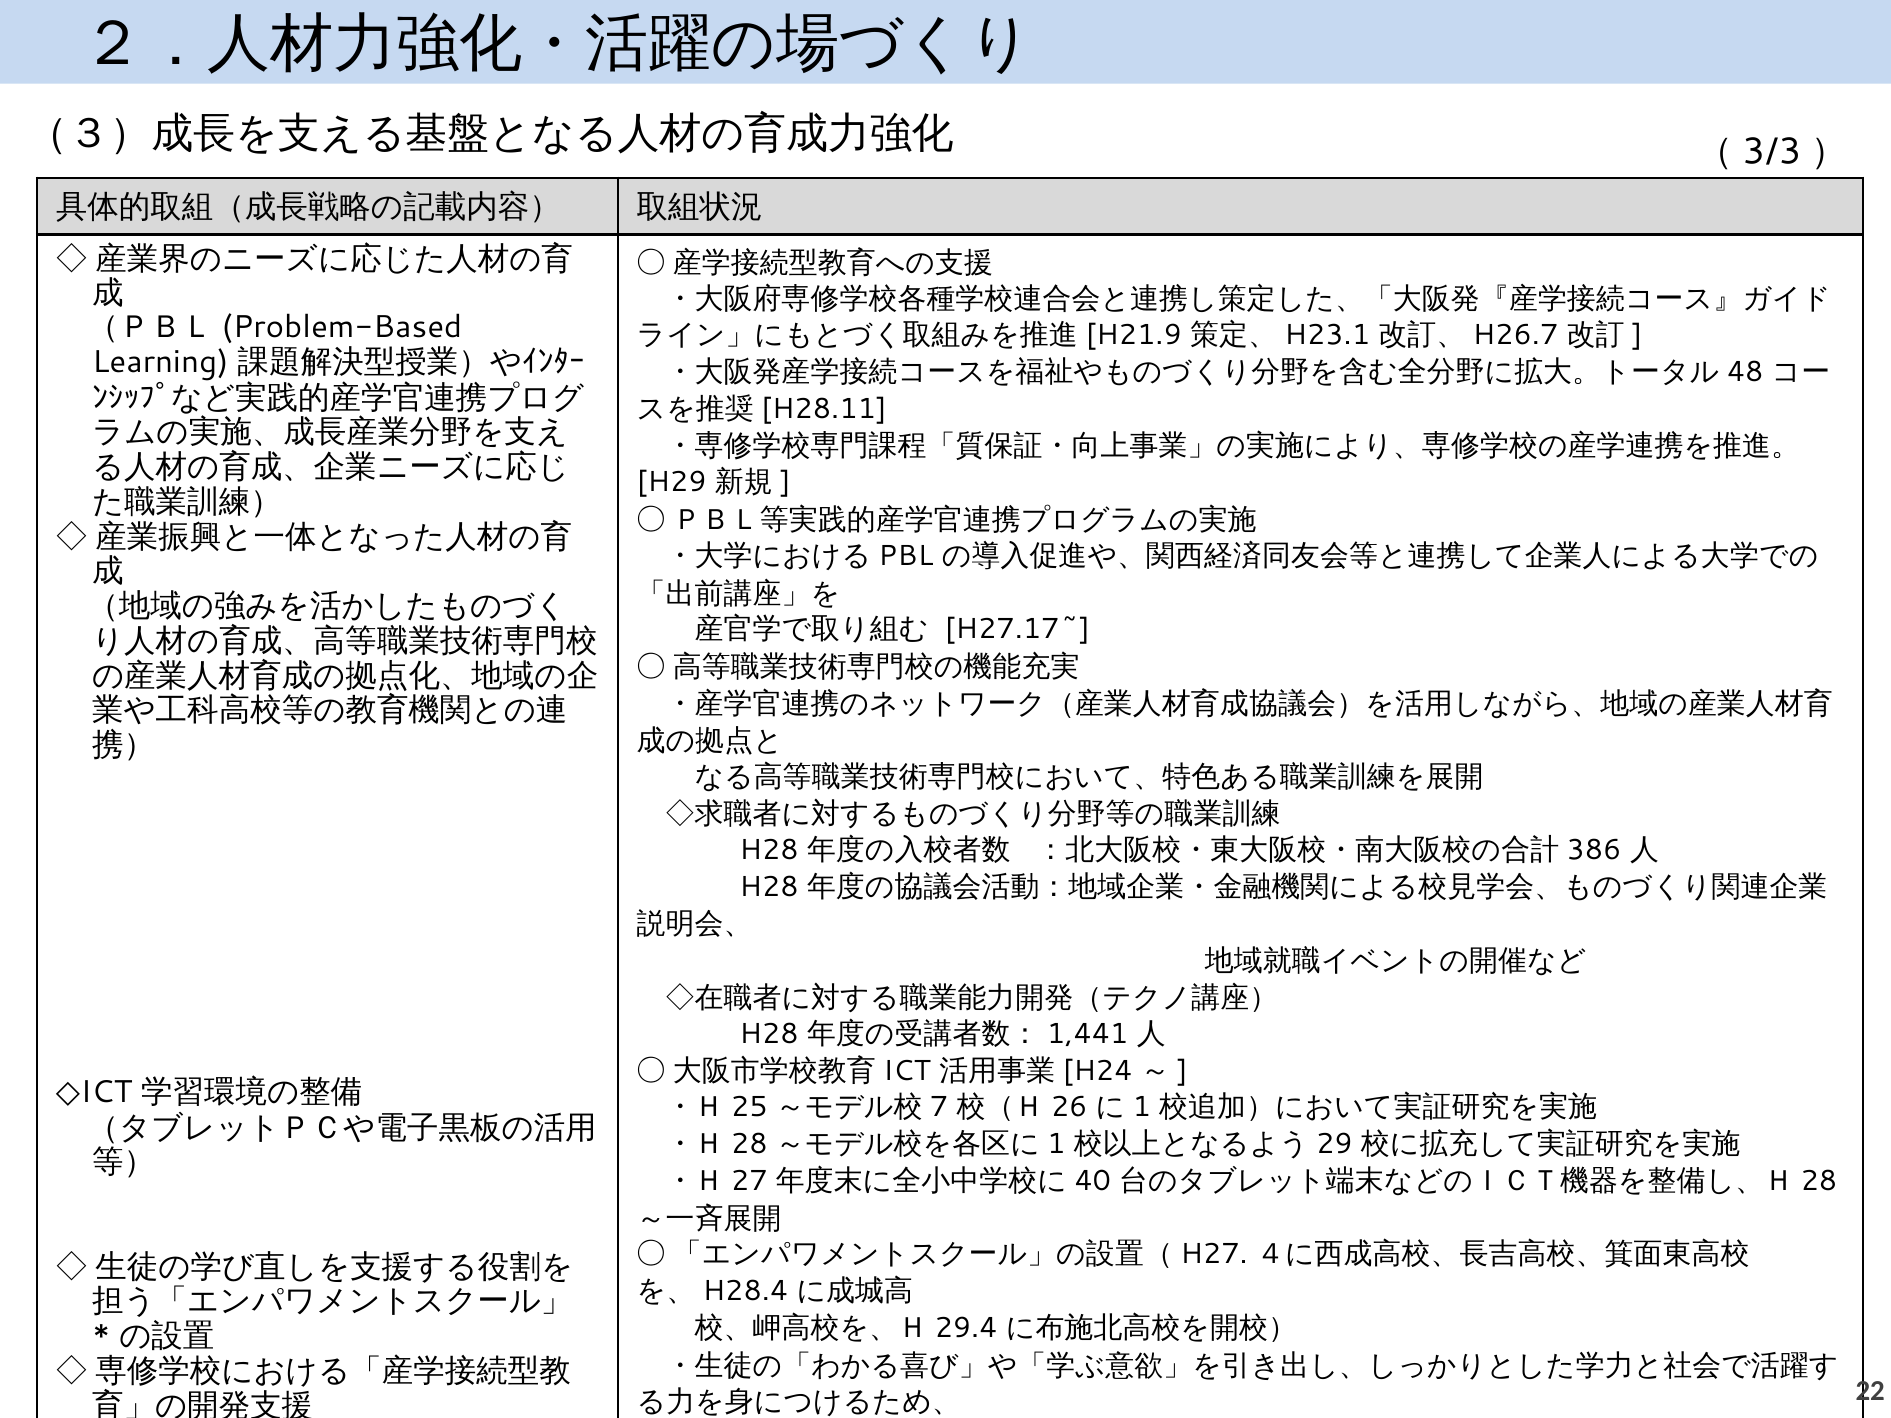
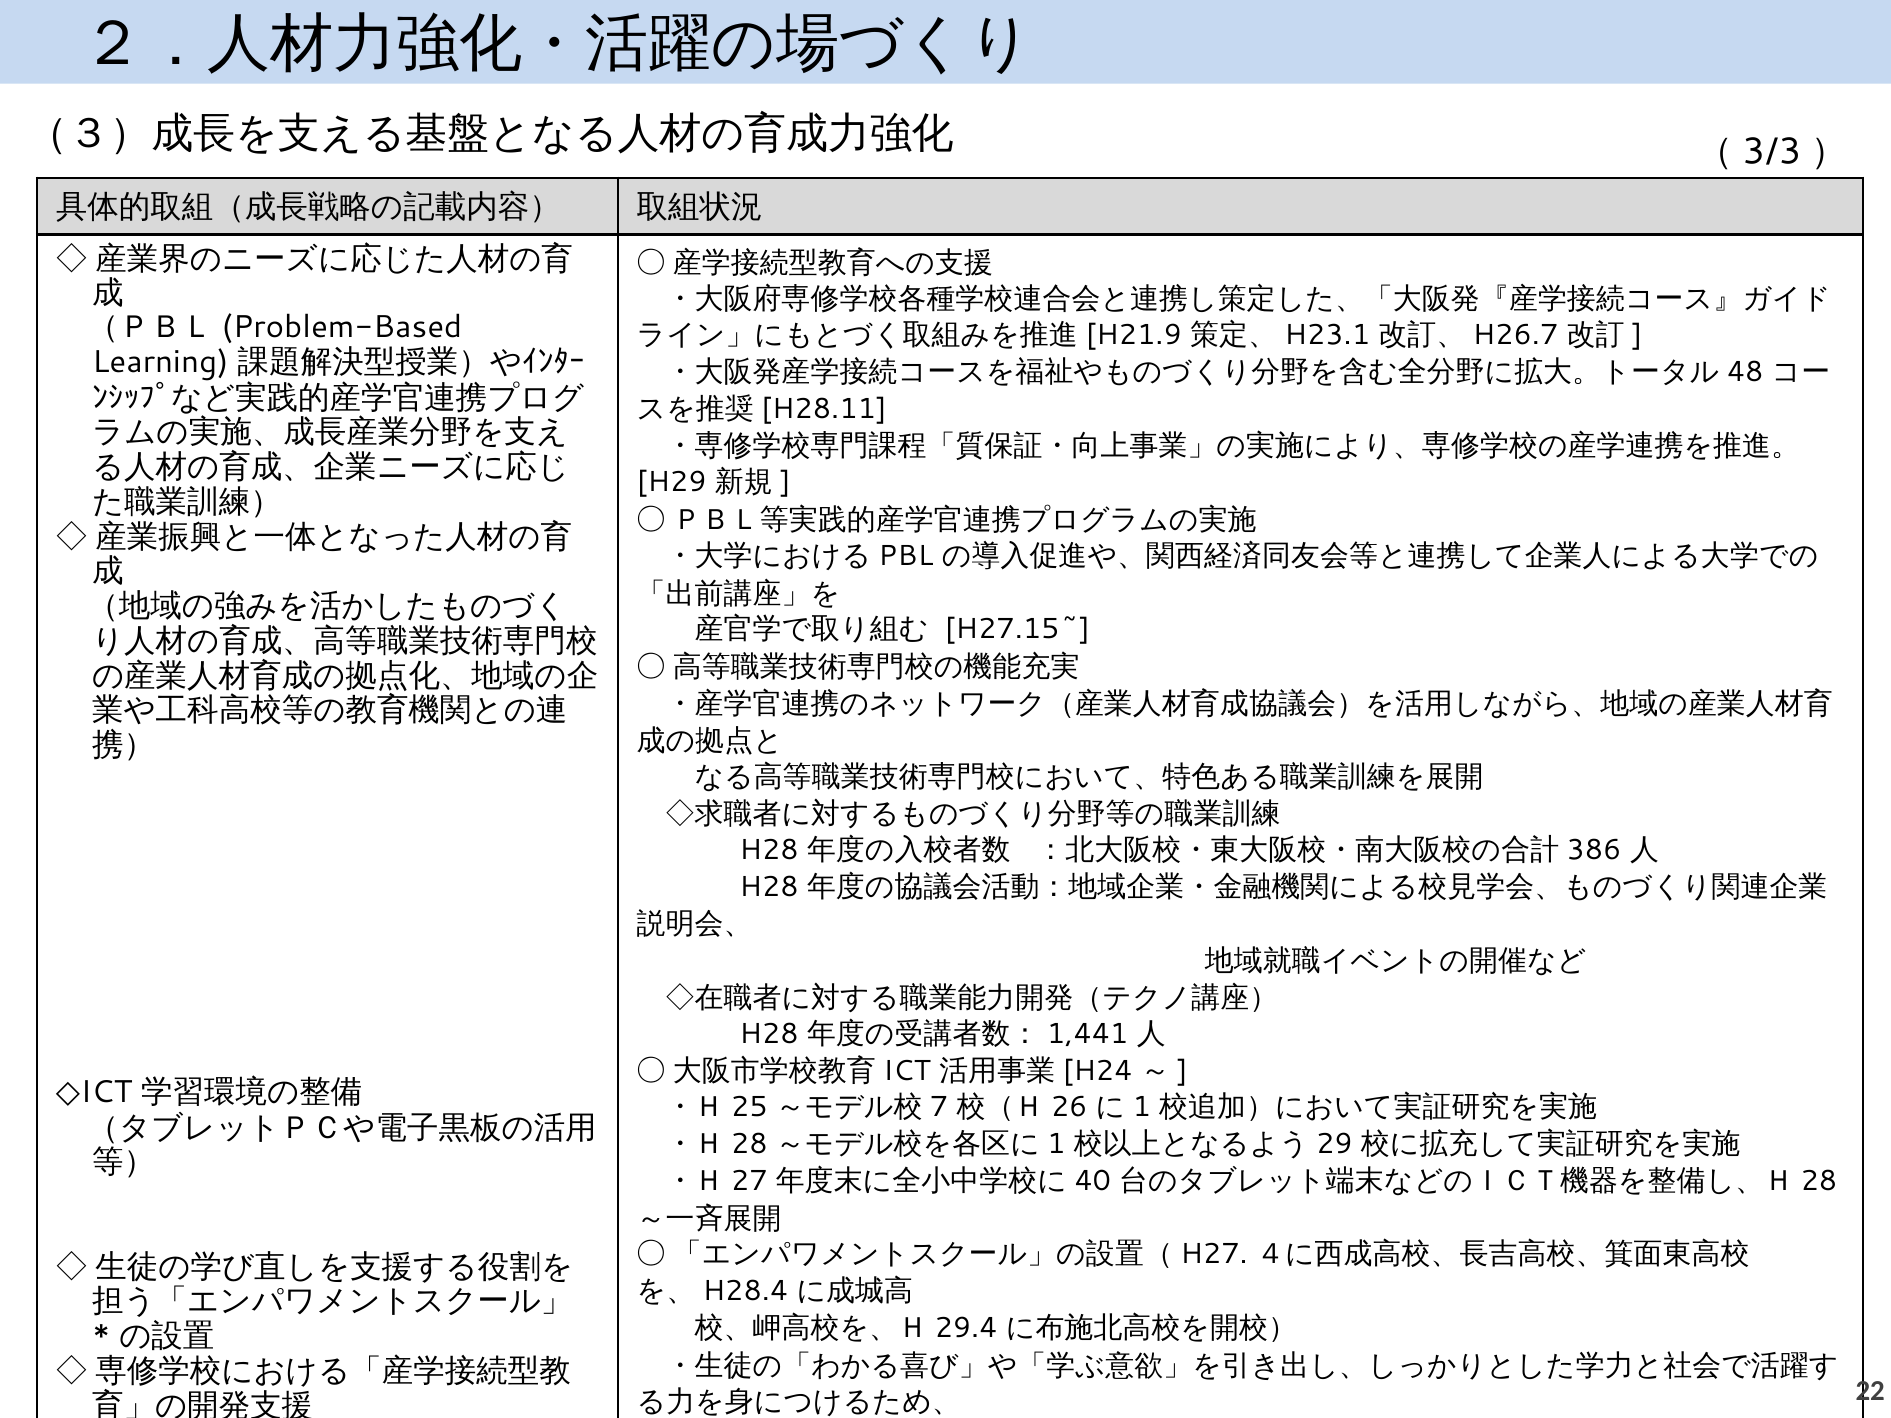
H27.17~: H27.17~ -> H27.15~ (1017, 629)
